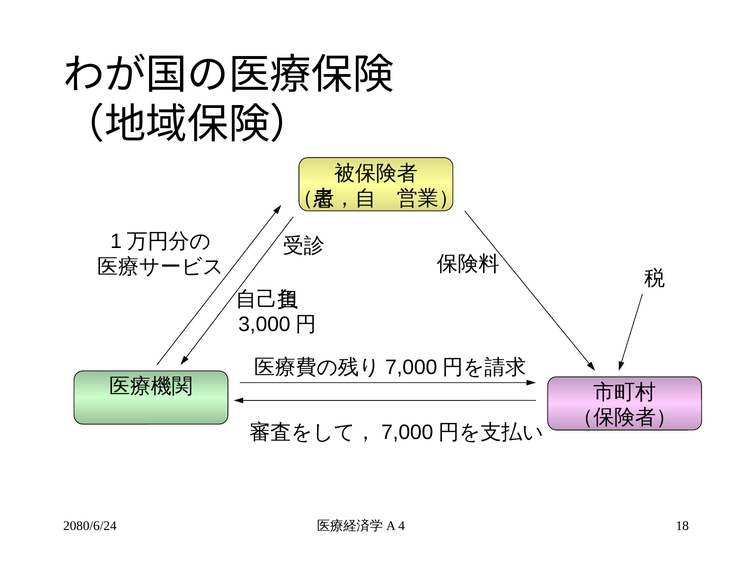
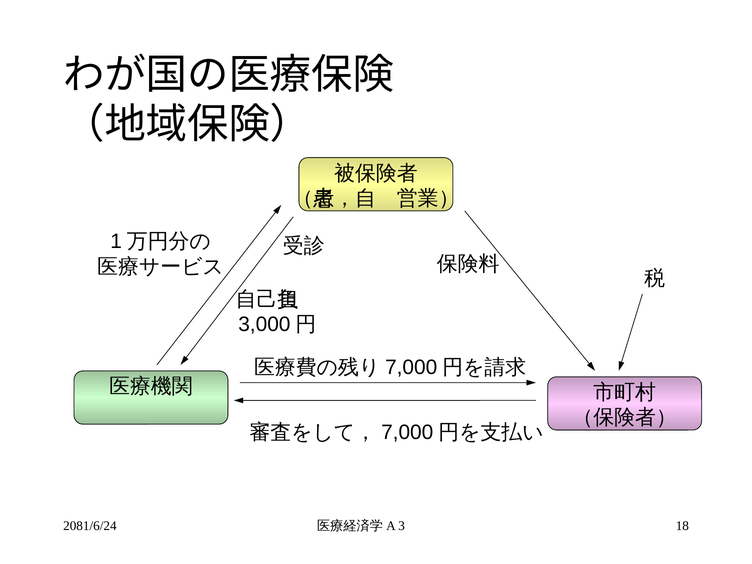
2080/6/24: 2080/6/24 -> 2081/6/24 (90, 526)
4: 4 -> 3 (402, 526)
